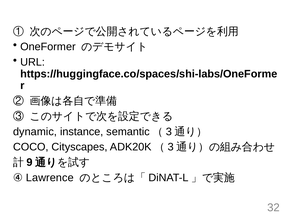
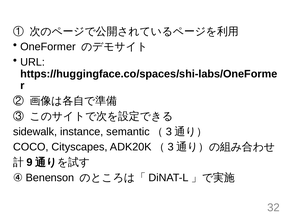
dynamic: dynamic -> sidewalk (35, 131)
Lawrence: Lawrence -> Benenson (50, 177)
